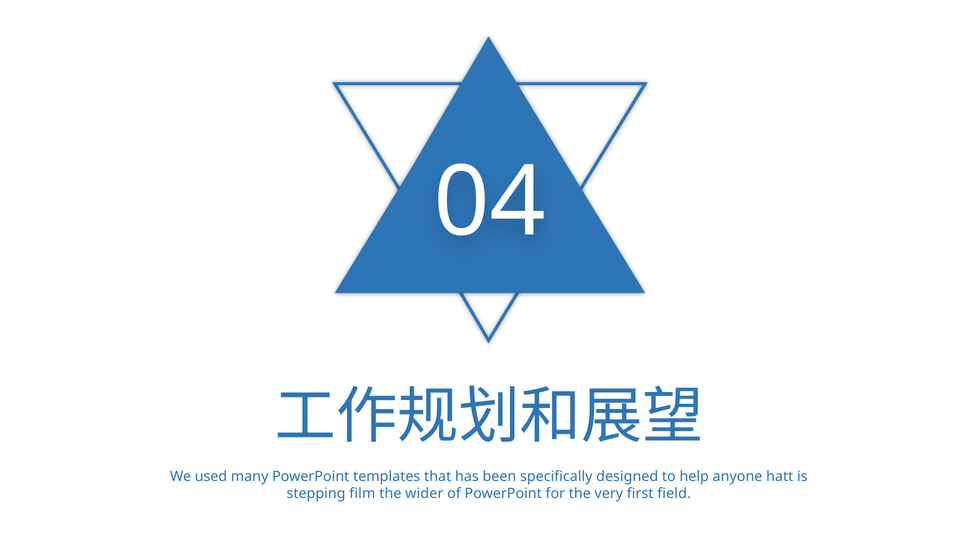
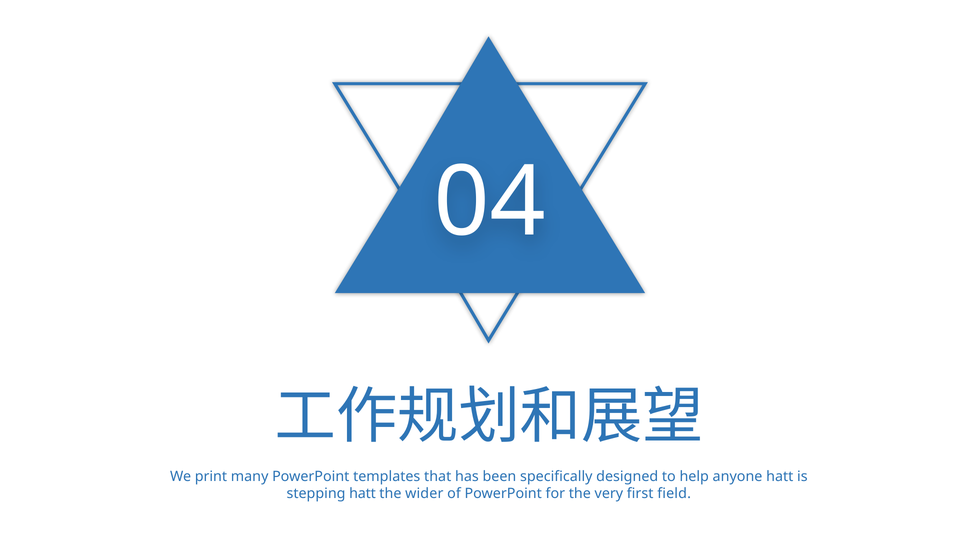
used: used -> print (211, 477)
stepping film: film -> hatt (363, 494)
